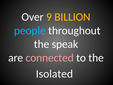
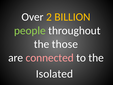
9: 9 -> 2 (49, 17)
people colour: light blue -> light green (30, 30)
speak: speak -> those (65, 44)
